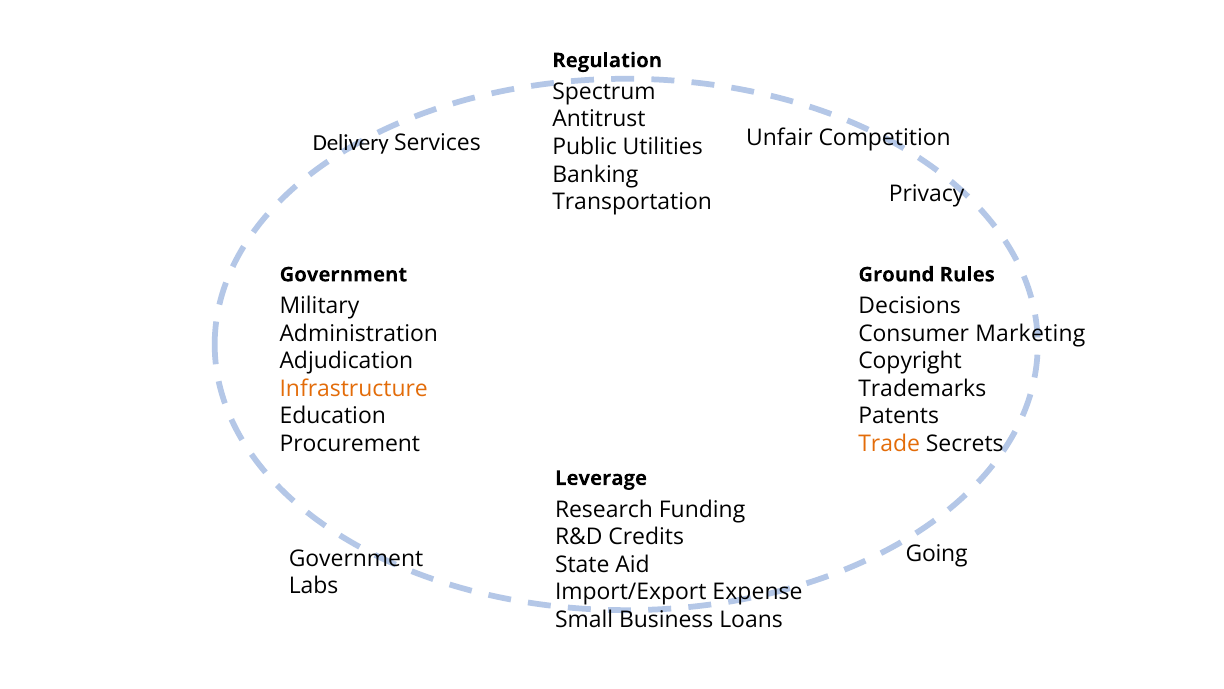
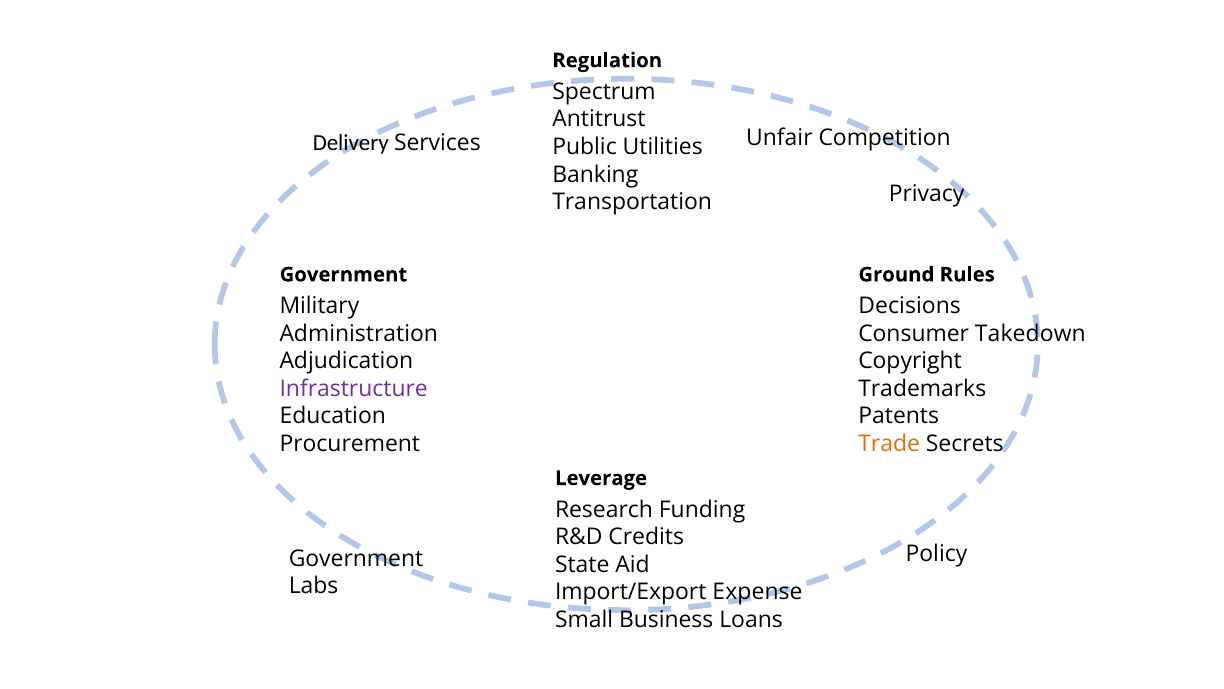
Marketing: Marketing -> Takedown (1030, 333)
Infrastructure colour: orange -> purple (354, 388)
Going: Going -> Policy (936, 554)
